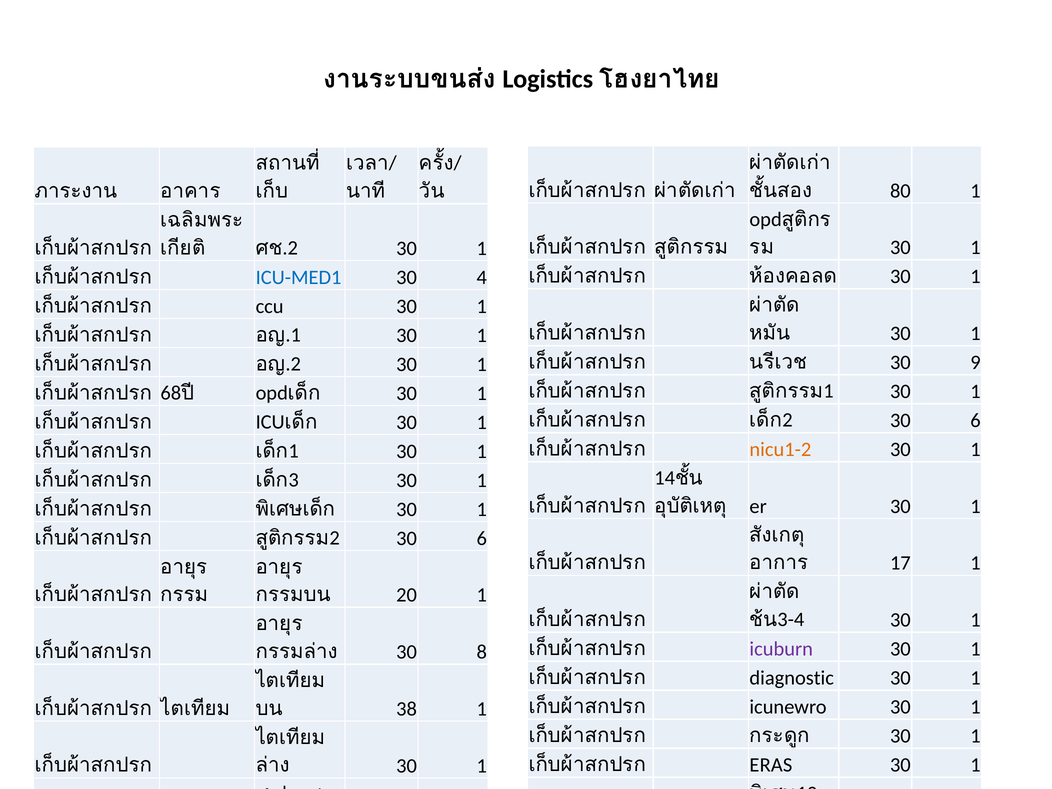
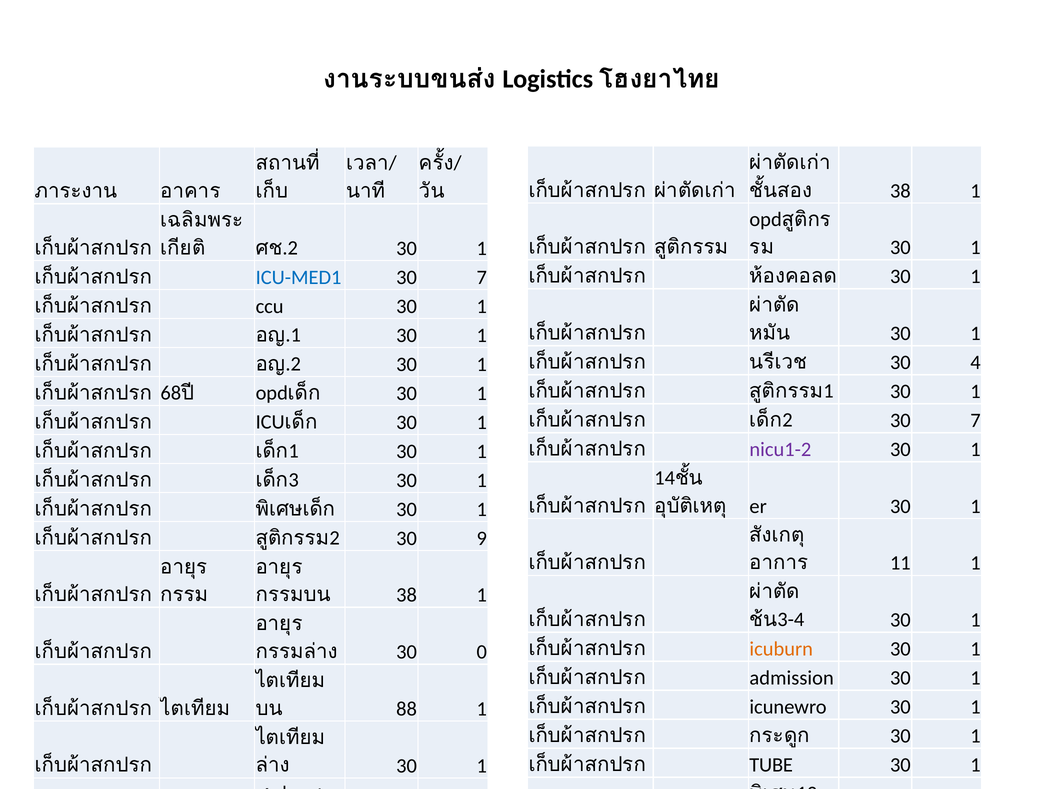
80: 80 -> 38 (900, 191)
4: 4 -> 7 (482, 277)
9: 9 -> 4 (976, 363)
6: 6 -> 7 (976, 421)
nicu1-2 colour: orange -> purple (780, 450)
6: 6 -> 9 (482, 538)
17: 17 -> 11 (900, 563)
20: 20 -> 38 (407, 595)
icuburn colour: purple -> orange (781, 649)
8: 8 -> 0 (482, 652)
diagnostic: diagnostic -> admission (792, 678)
38: 38 -> 88 (407, 709)
ERAS: ERAS -> TUBE (771, 765)
